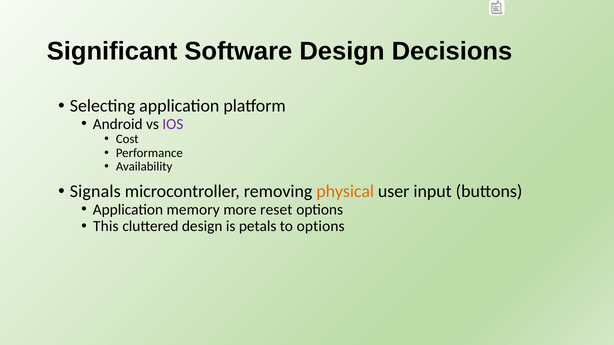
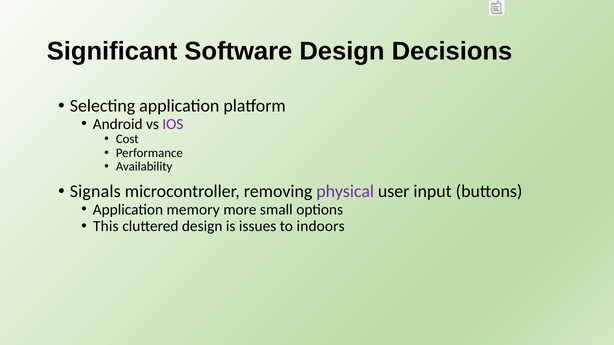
physical colour: orange -> purple (345, 192)
reset: reset -> small (276, 210)
petals: petals -> issues (258, 226)
to options: options -> indoors (321, 226)
